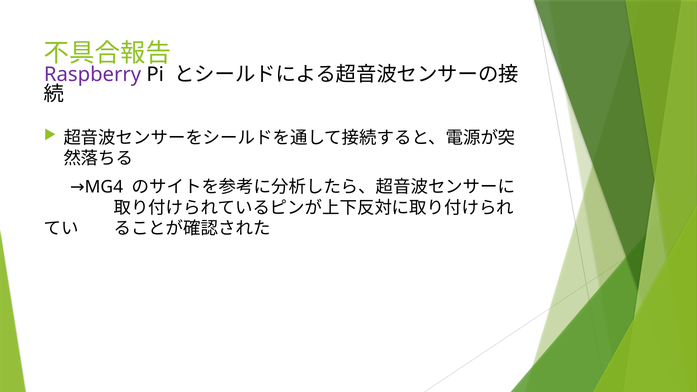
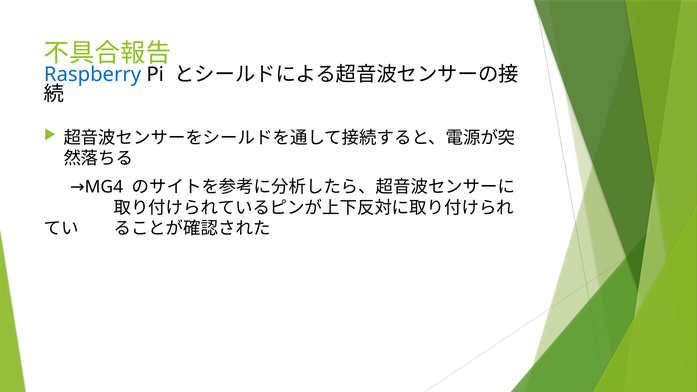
Raspberry colour: purple -> blue (93, 75)
